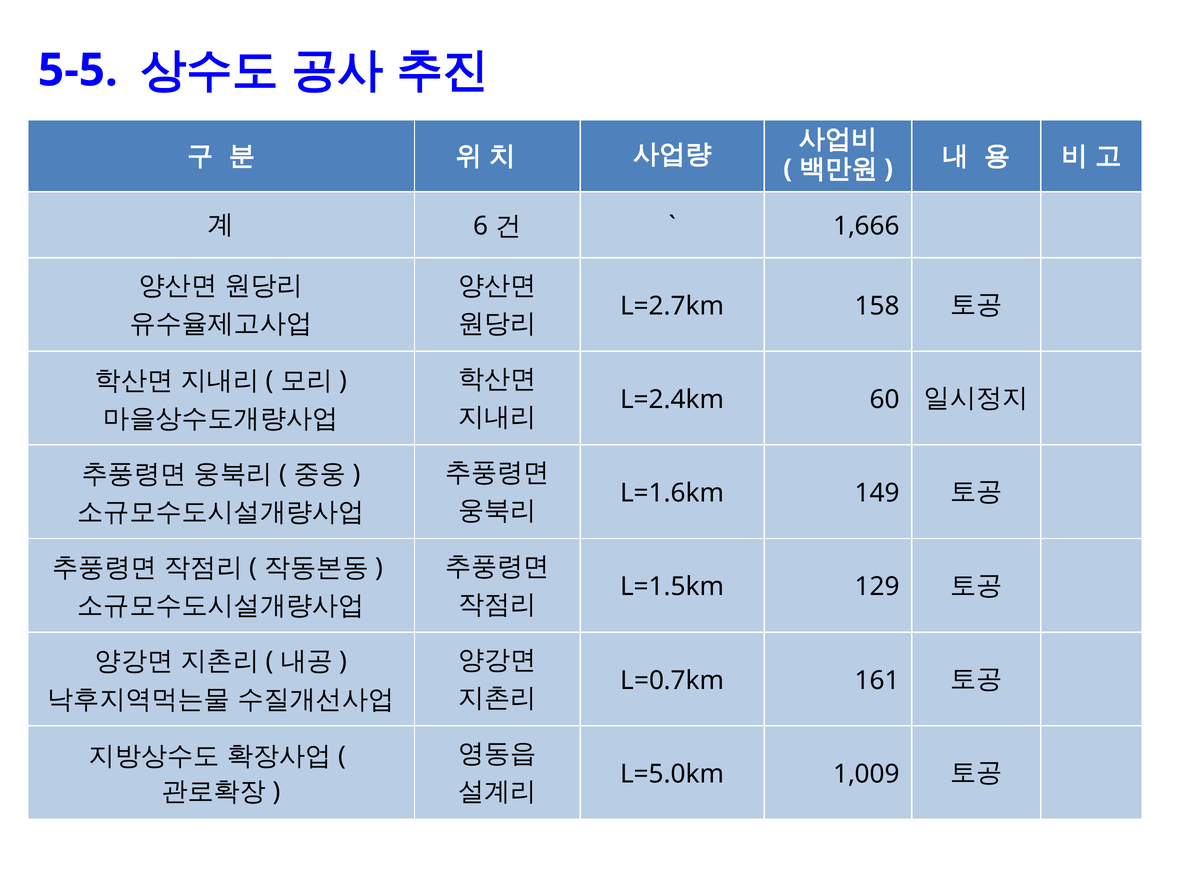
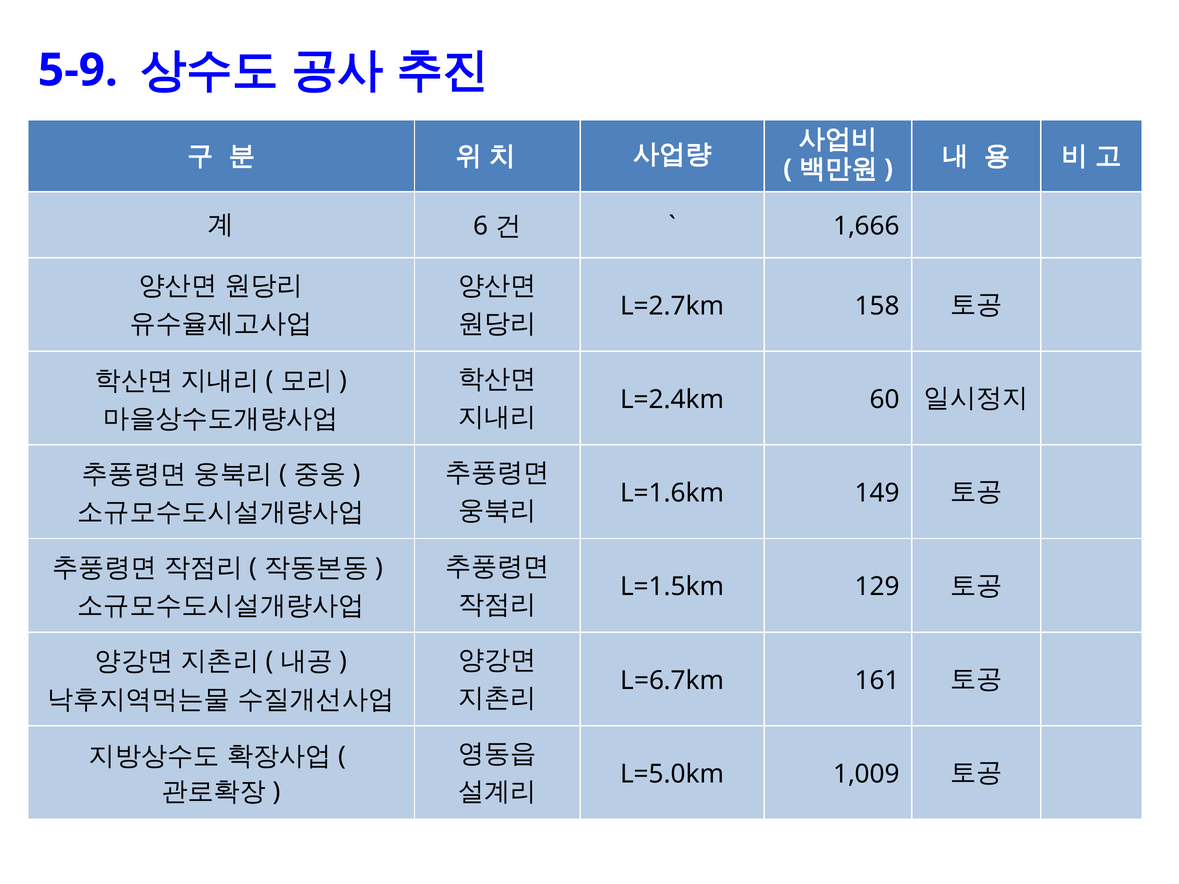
5-5: 5-5 -> 5-9 (78, 70)
L=0.7km: L=0.7km -> L=6.7km (672, 681)
